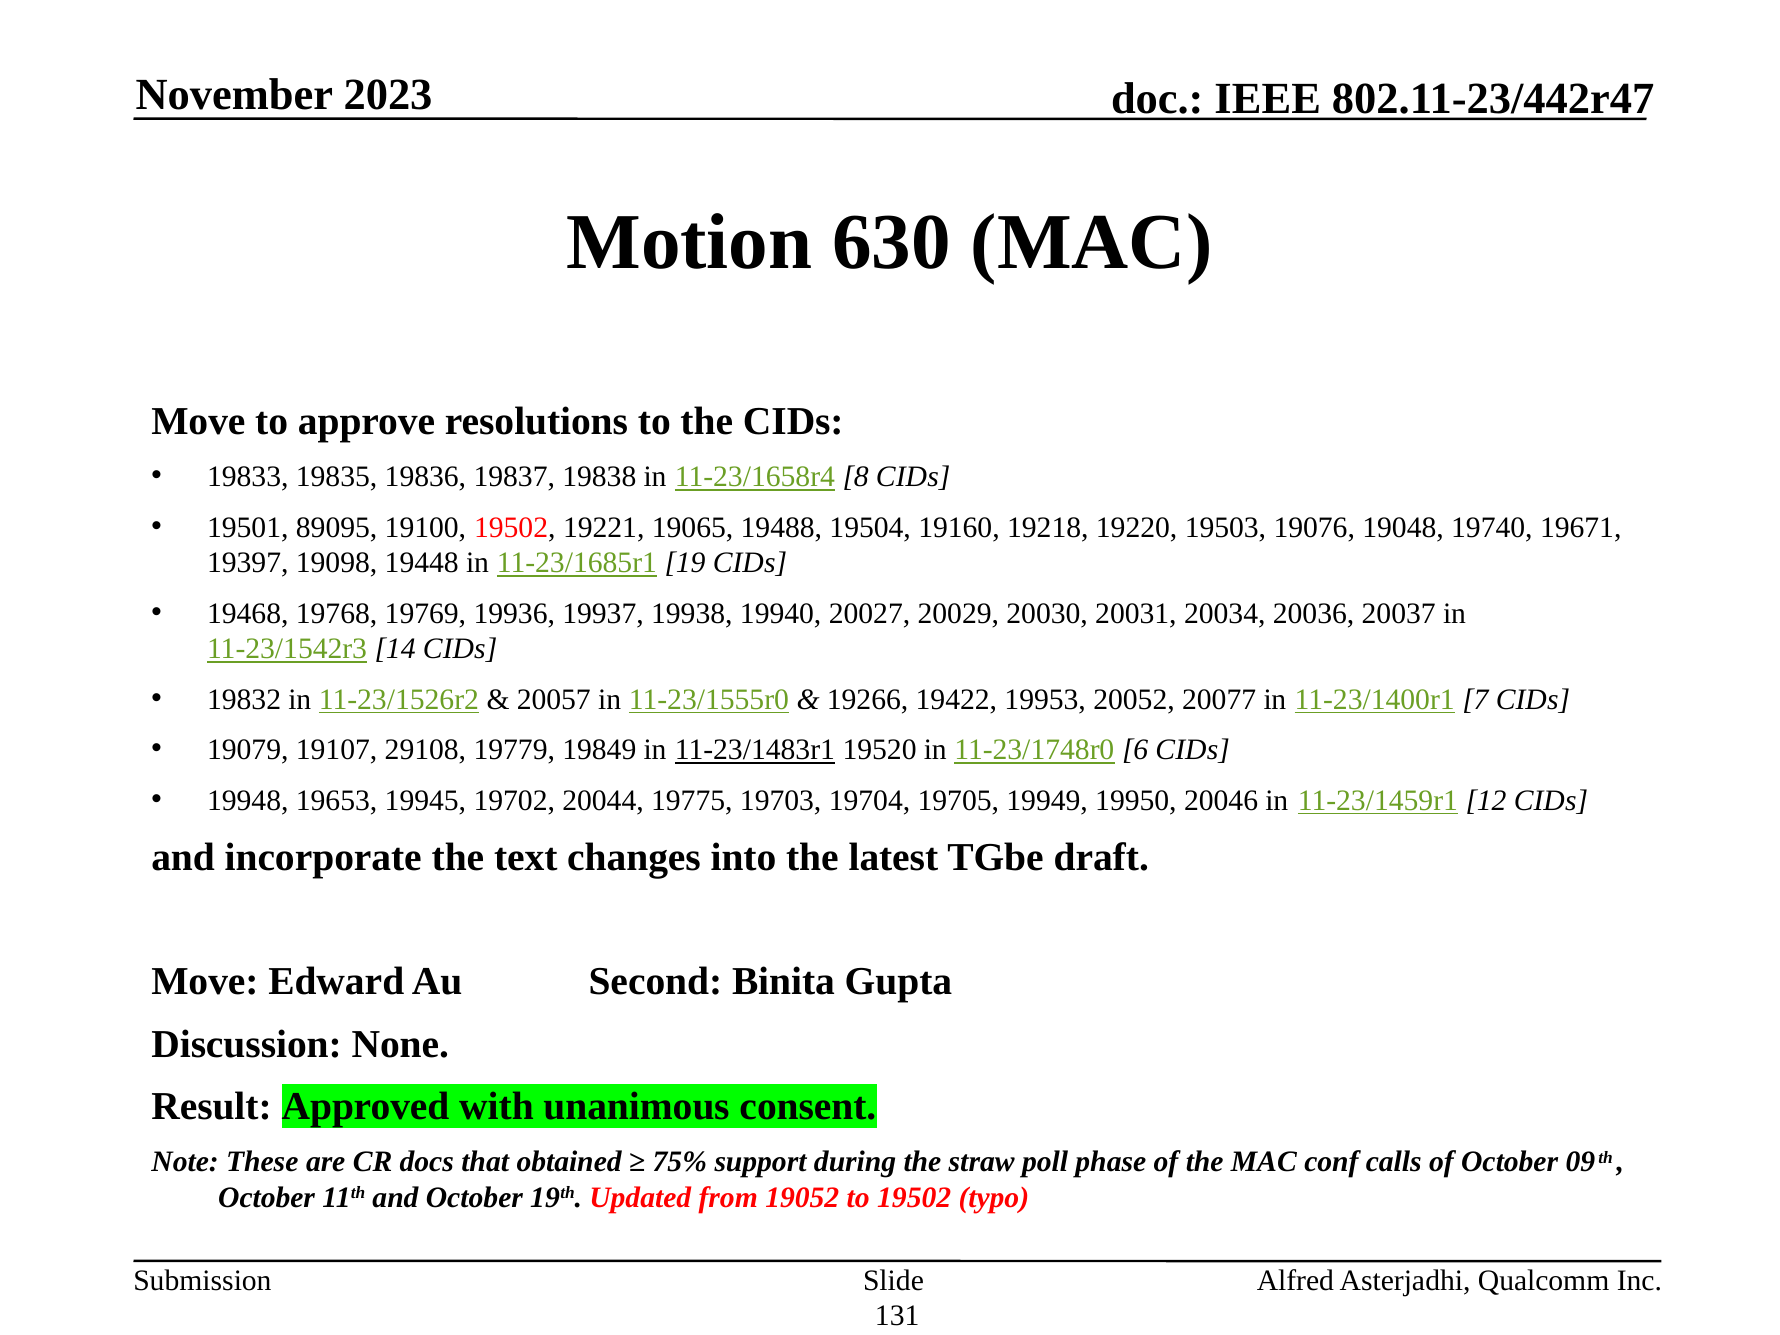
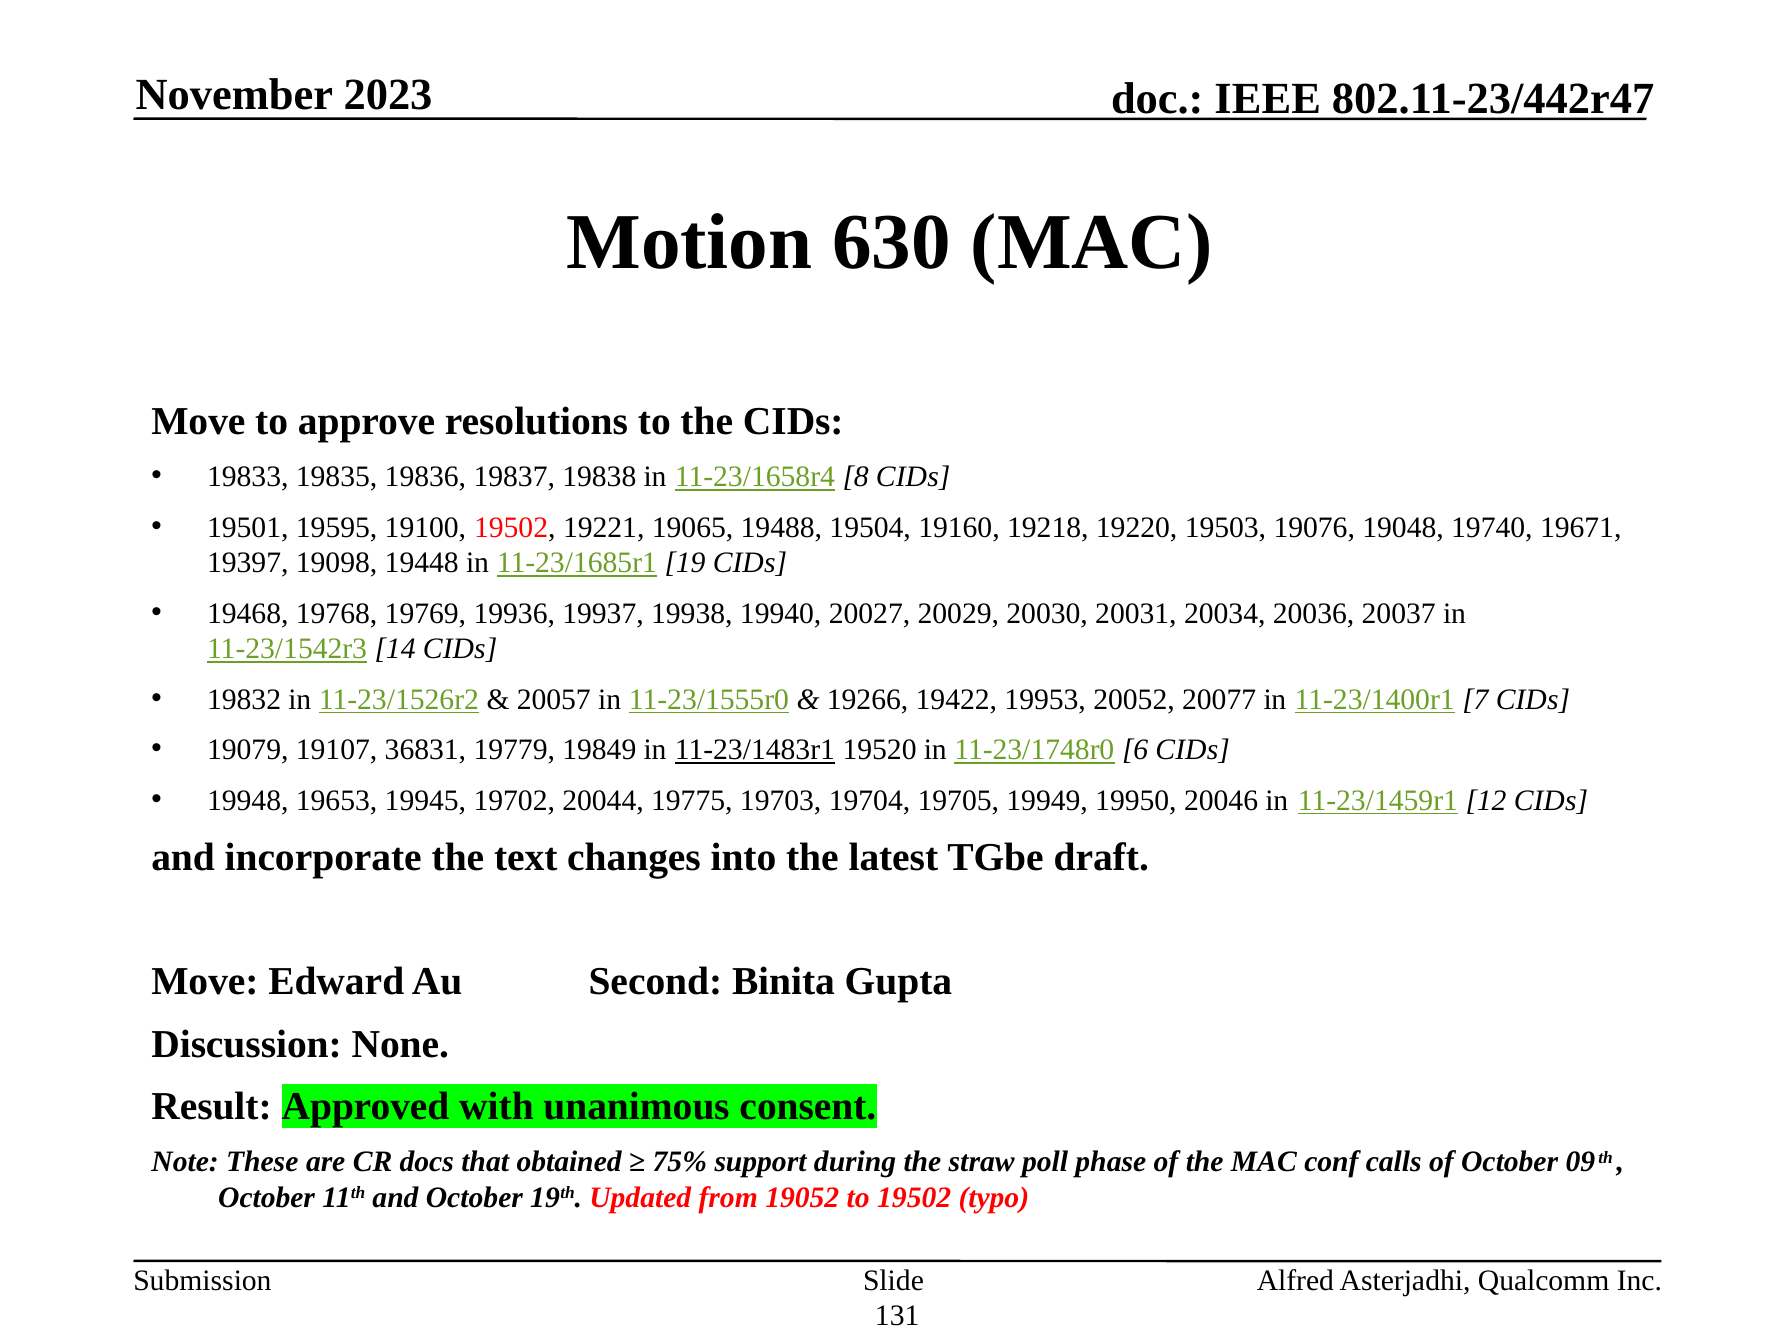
89095: 89095 -> 19595 (337, 527)
29108: 29108 -> 36831 (425, 750)
